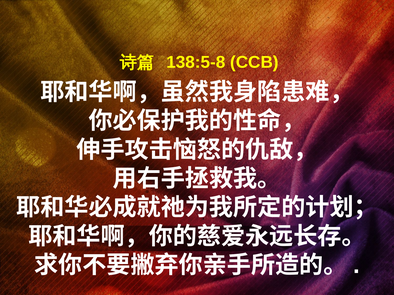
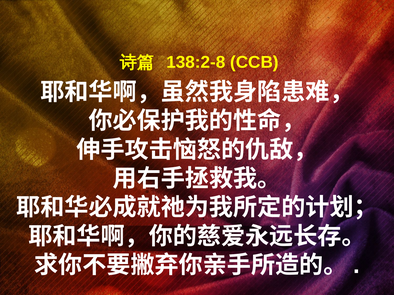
138:5-8: 138:5-8 -> 138:2-8 (196, 62)
